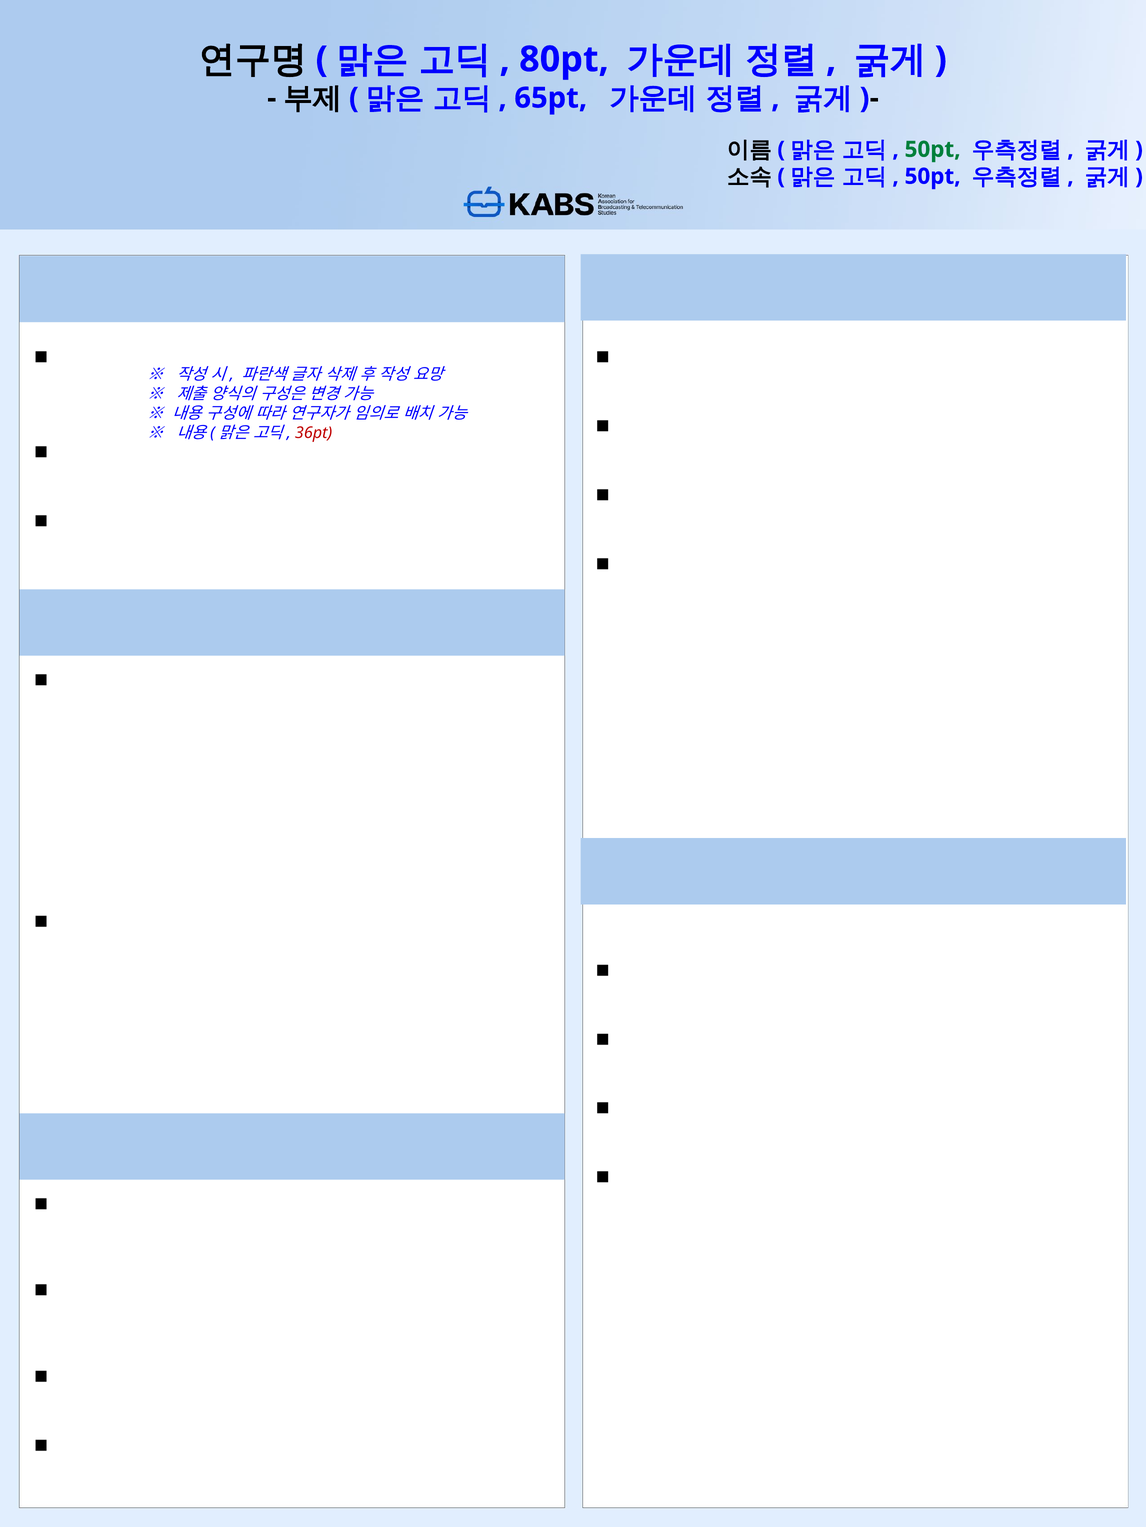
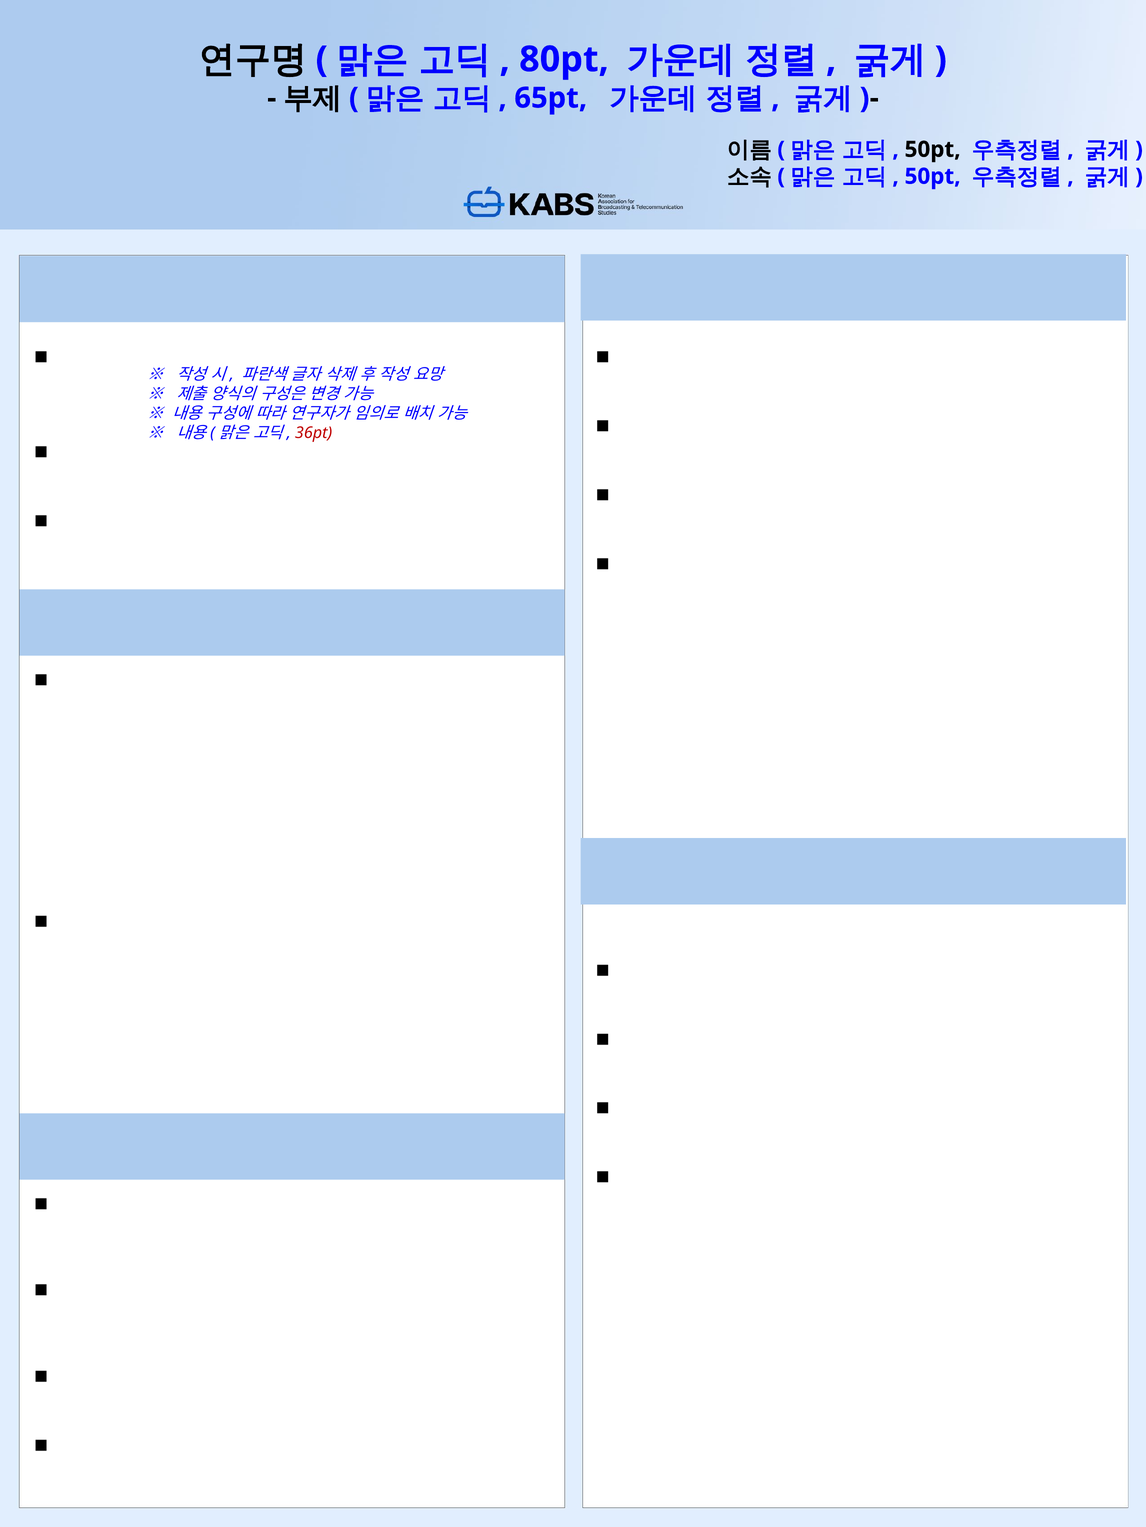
50pt colour: green -> black (933, 150)
